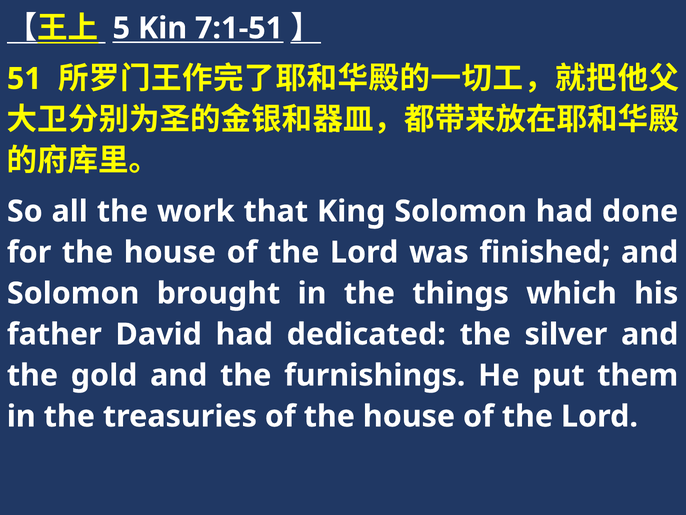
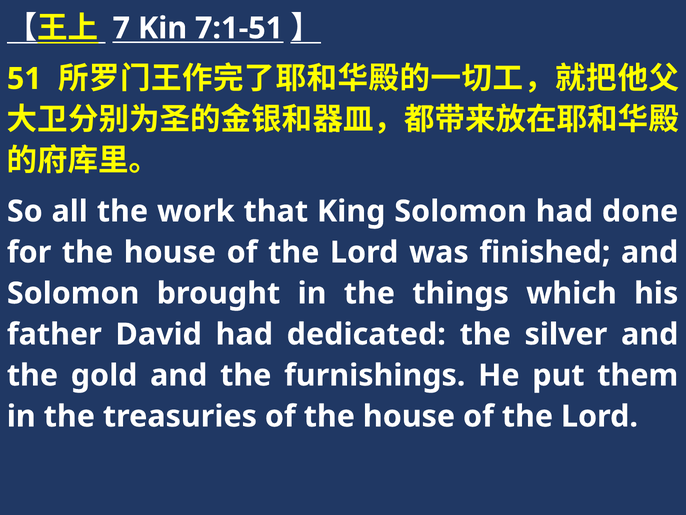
5: 5 -> 7 (121, 28)
